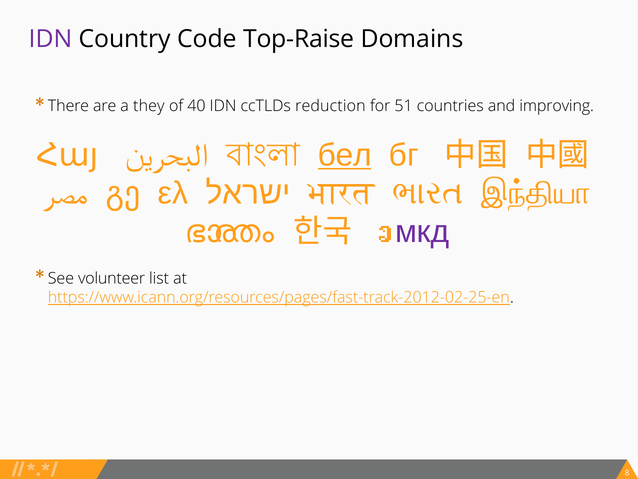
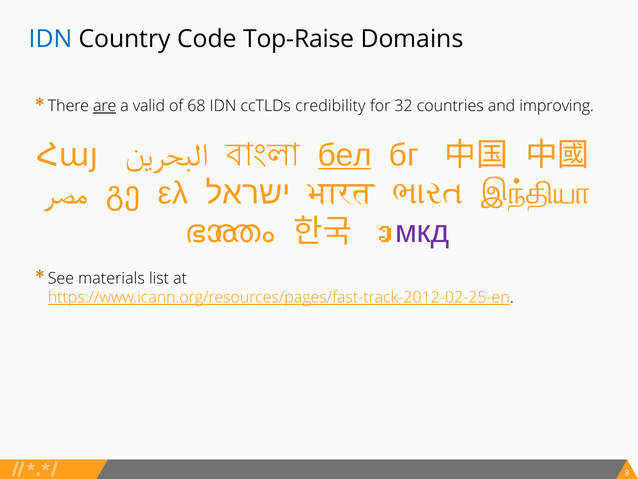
IDN colour: purple -> blue (50, 39)
are underline: none -> present (105, 106)
they: they -> valid (149, 106)
40: 40 -> 68 (196, 106)
reduction: reduction -> credibility (330, 106)
51: 51 -> 32 (404, 106)
volunteer: volunteer -> materials (112, 278)
